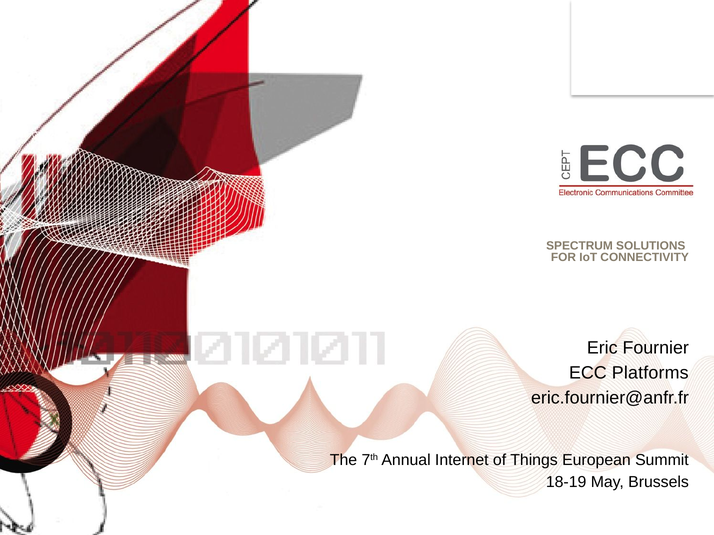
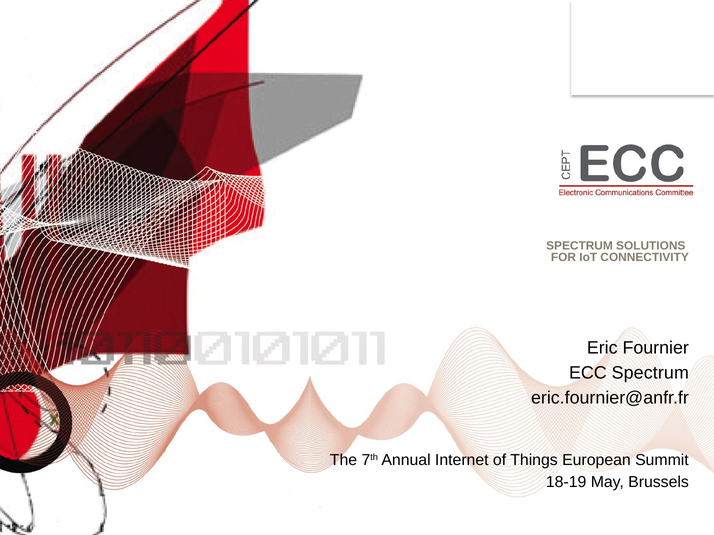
ECC Platforms: Platforms -> Spectrum (650, 373)
